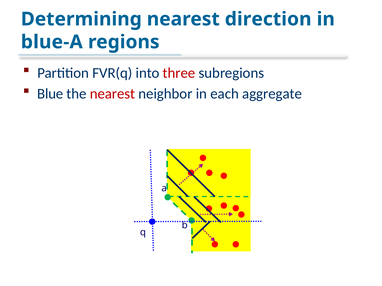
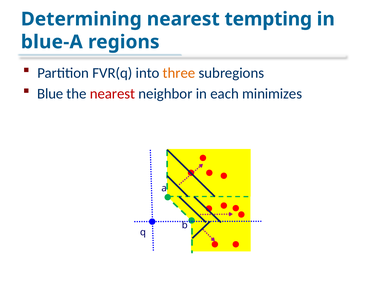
direction: direction -> tempting (268, 19)
three colour: red -> orange (179, 73)
aggregate: aggregate -> minimizes (272, 94)
